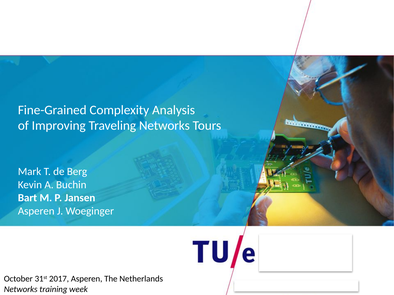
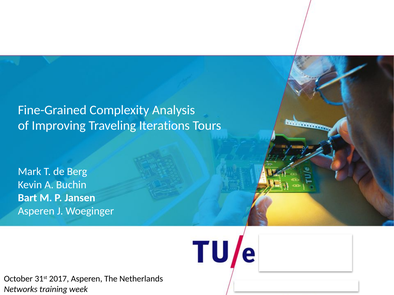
Traveling Networks: Networks -> Iterations (164, 126)
